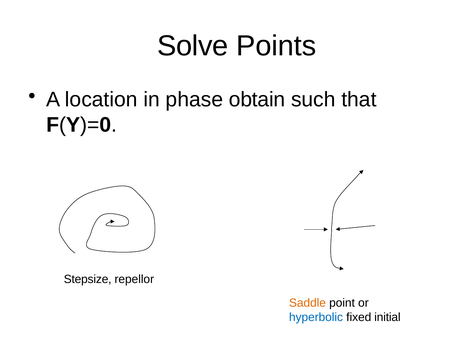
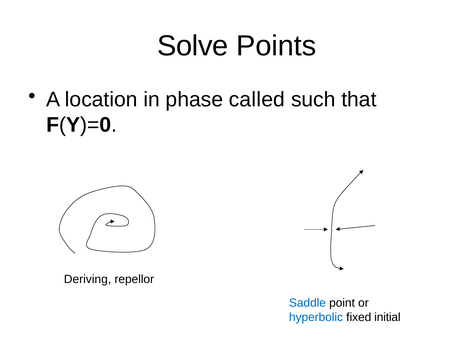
obtain: obtain -> called (257, 99)
Stepsize: Stepsize -> Deriving (88, 279)
Saddle colour: orange -> blue (307, 303)
